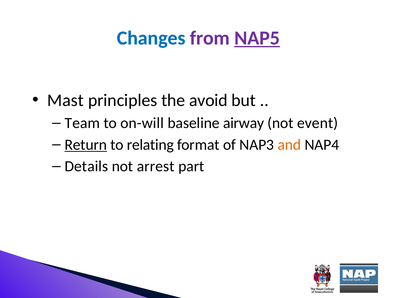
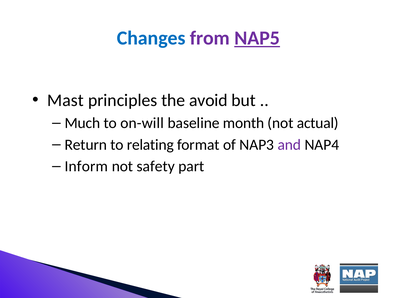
Team: Team -> Much (82, 123)
airway: airway -> month (244, 123)
event: event -> actual (318, 123)
Return underline: present -> none (86, 145)
and colour: orange -> purple (289, 145)
Details: Details -> Inform (86, 166)
arrest: arrest -> safety (156, 166)
